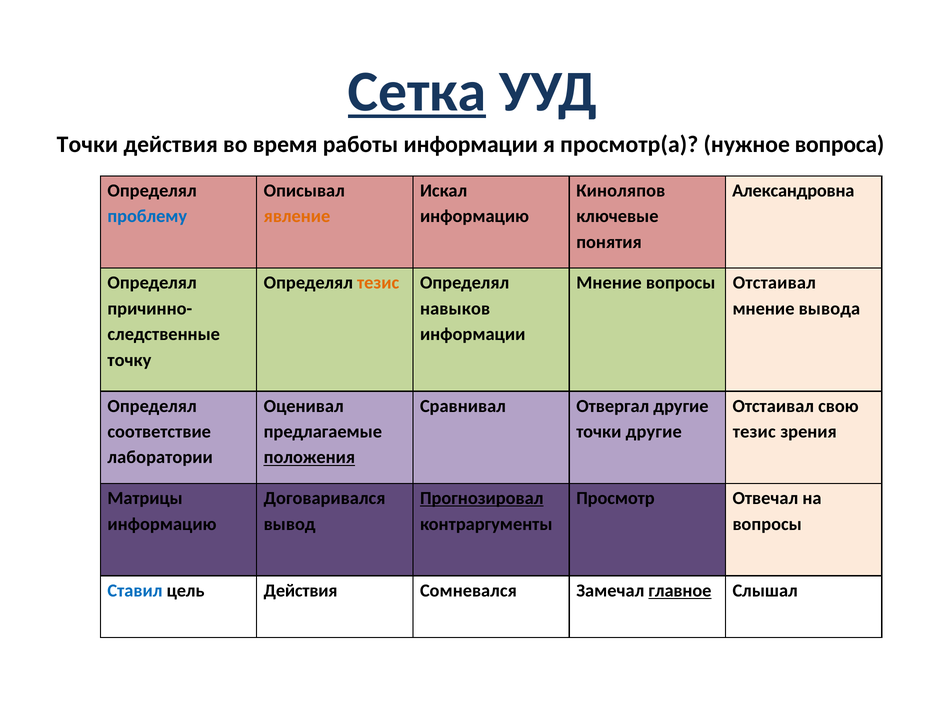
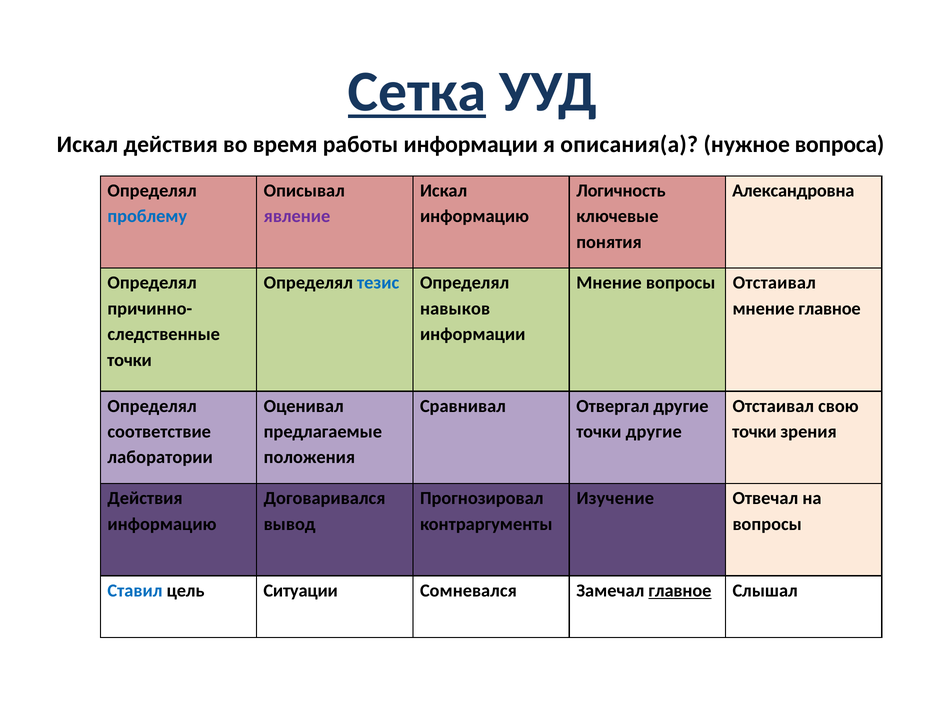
Точки: Точки -> Искал (87, 144)
просмотр(а: просмотр(а -> описания(а (629, 144)
Киноляпов: Киноляпов -> Логичность (621, 191)
явление colour: orange -> purple (297, 216)
тезис colour: orange -> blue (378, 283)
мнение вывода: вывода -> главное (830, 309)
точку: точку -> точки (130, 360)
тезис: тезис -> точки (754, 432)
положения underline: present -> none (309, 457)
Матрицы: Матрицы -> Действия (145, 498)
Прогнозировал underline: present -> none (482, 498)
Просмотр: Просмотр -> Изучение (615, 498)
цель Действия: Действия -> Ситуации (301, 590)
